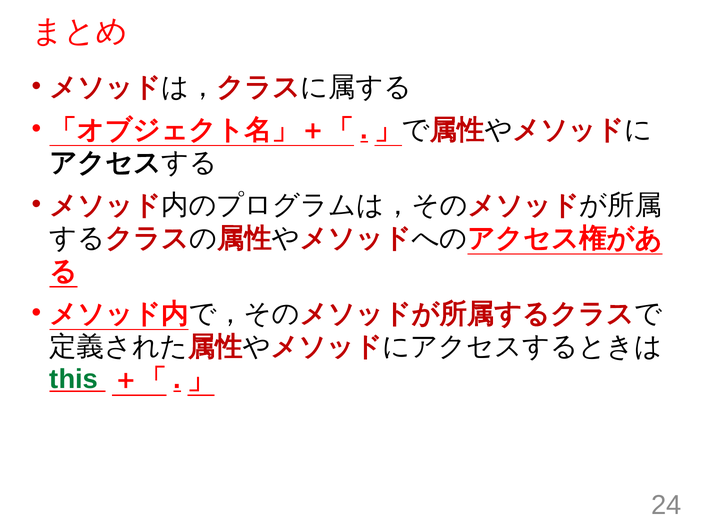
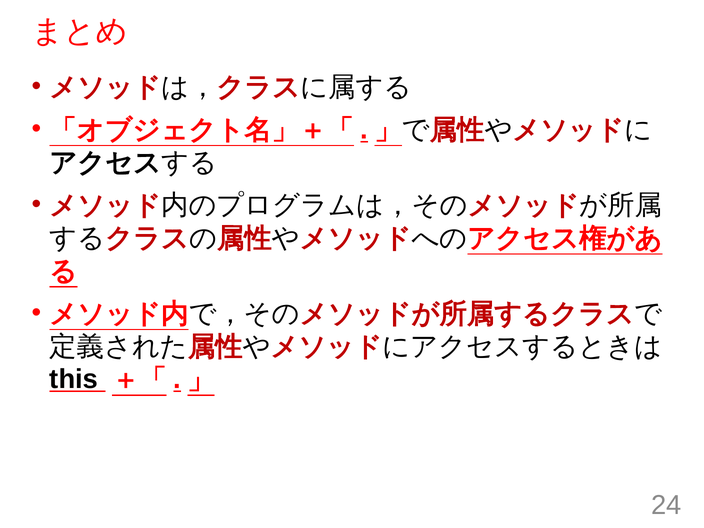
this colour: green -> black (74, 379)
